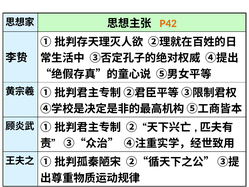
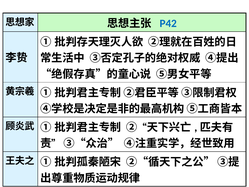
P42 colour: orange -> blue (168, 23)
